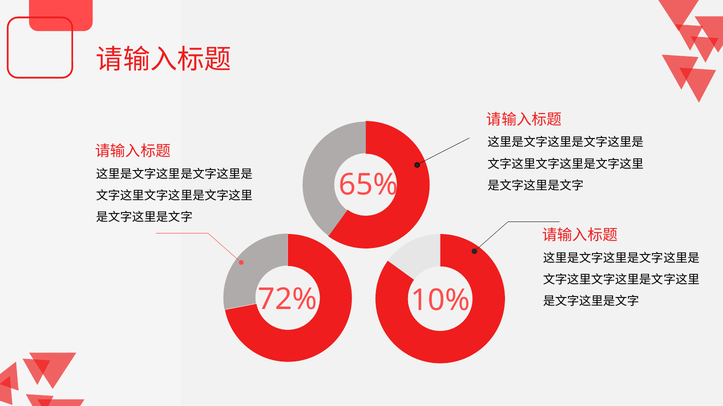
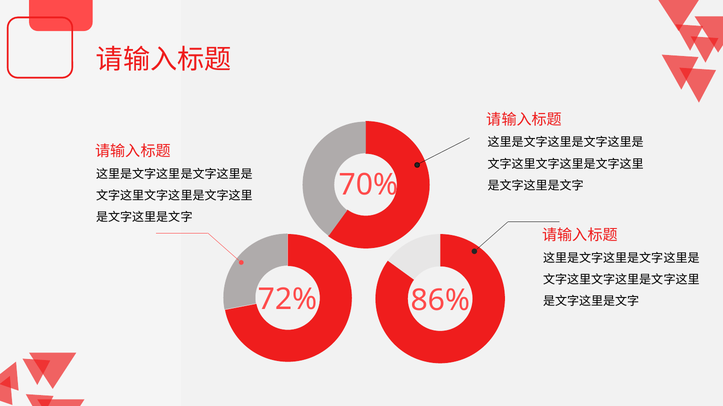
65%: 65% -> 70% (368, 185)
10%: 10% -> 86% (440, 301)
